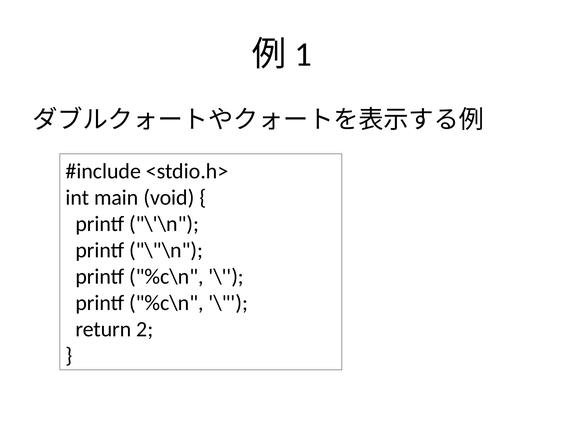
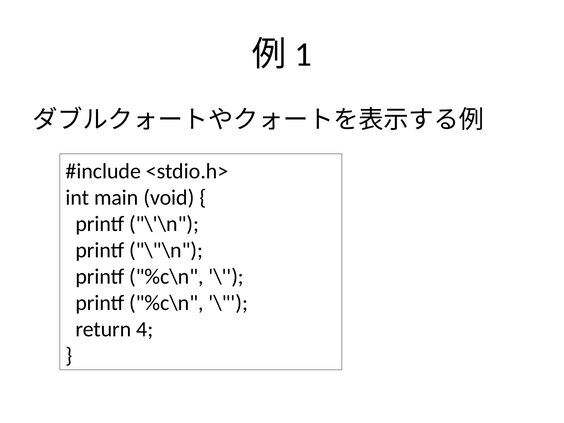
2: 2 -> 4 (145, 329)
